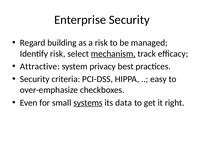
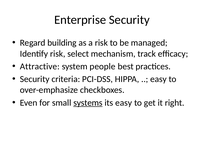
mechanism underline: present -> none (113, 54)
privacy: privacy -> people (103, 66)
its data: data -> easy (124, 103)
